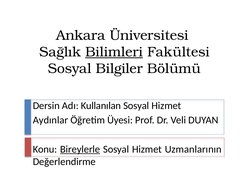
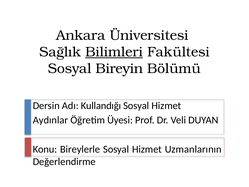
Bilgiler: Bilgiler -> Bireyin (119, 68)
Kullanılan: Kullanılan -> Kullandığı (101, 105)
Bireylerle underline: present -> none (80, 149)
